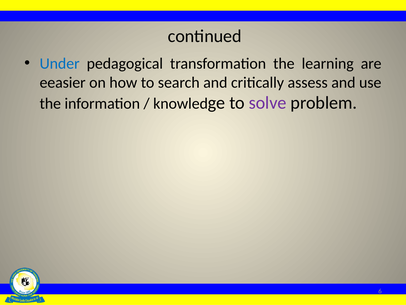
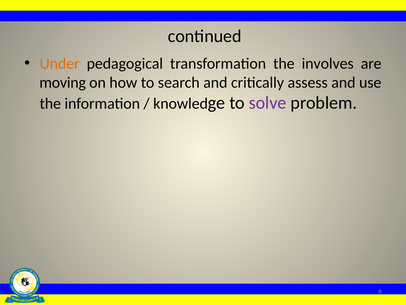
Under colour: blue -> orange (60, 63)
learning: learning -> involves (328, 63)
eeasier: eeasier -> moving (63, 82)
